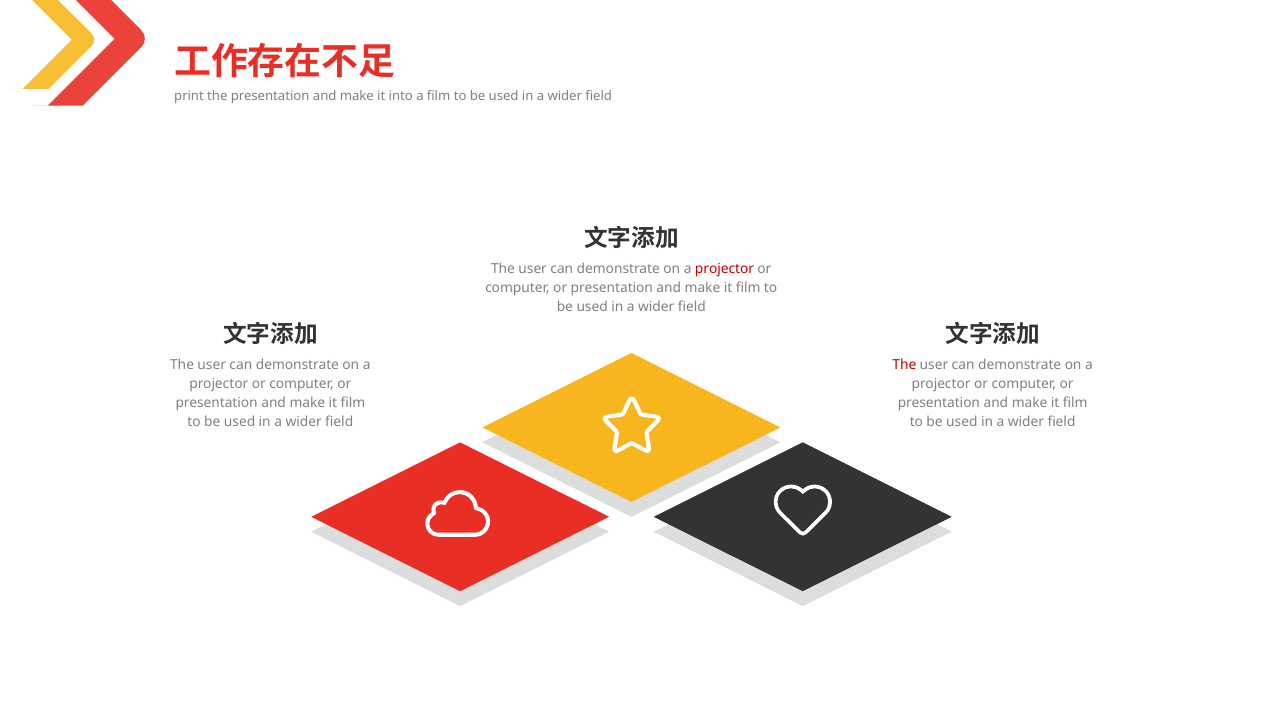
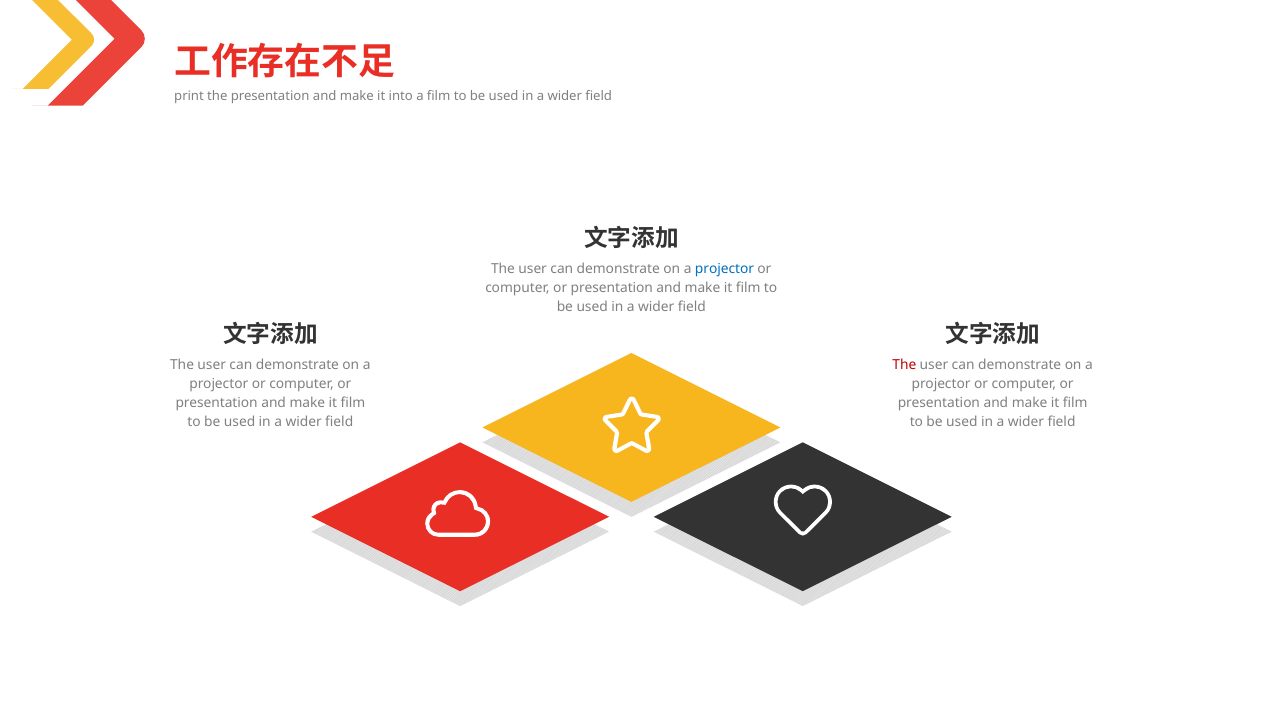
projector colour: red -> blue (724, 269)
